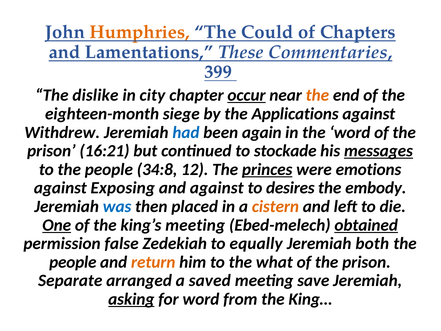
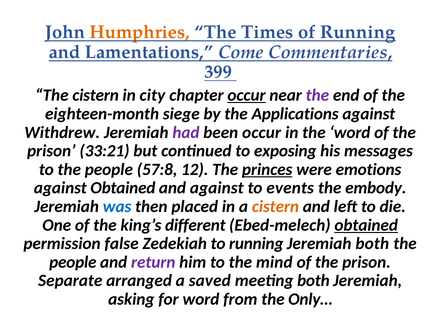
Could: Could -> Times (267, 32)
of Chapters: Chapters -> Running (358, 32)
These: These -> Come (241, 52)
The dislike: dislike -> cistern (96, 95)
the colour: orange -> purple (317, 95)
had colour: blue -> purple (186, 132)
been again: again -> occur (262, 132)
16:21: 16:21 -> 33:21 (104, 151)
stockade: stockade -> exposing (285, 151)
messages underline: present -> none (378, 151)
34:8: 34:8 -> 57:8 (157, 169)
against Exposing: Exposing -> Obtained (123, 188)
desires: desires -> events (290, 188)
One underline: present -> none (57, 225)
king’s meeting: meeting -> different (195, 225)
to equally: equally -> running (256, 243)
return colour: orange -> purple (153, 262)
what: what -> mind (274, 262)
meeting save: save -> both (313, 280)
asking underline: present -> none (131, 299)
King…: King… -> Only… (310, 299)
